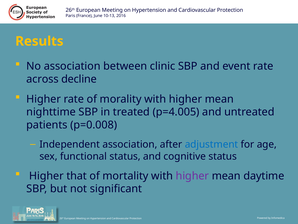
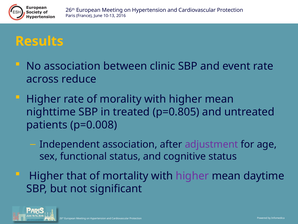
decline: decline -> reduce (79, 79)
p=4.005: p=4.005 -> p=0.805 (176, 112)
adjustment colour: blue -> purple (211, 144)
